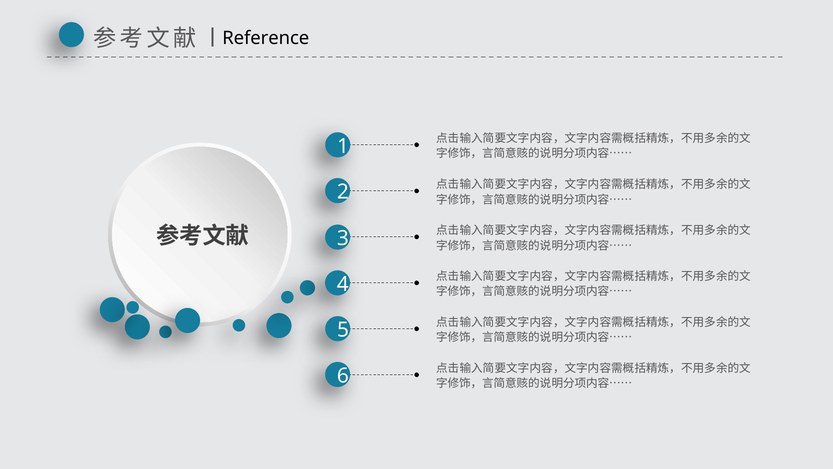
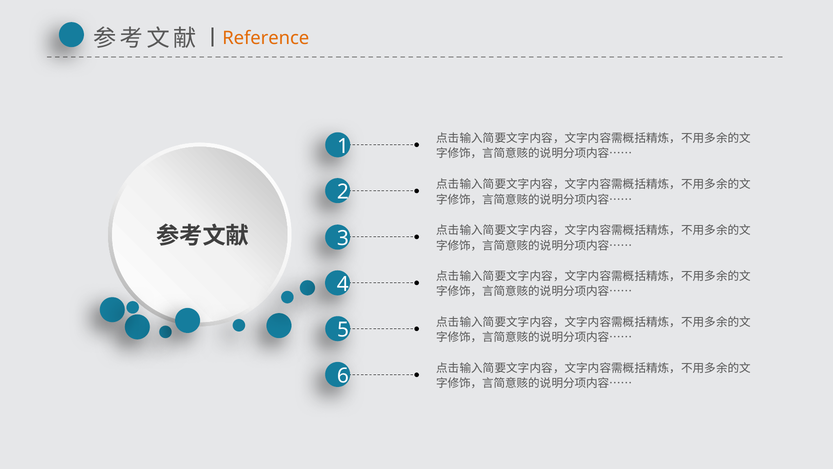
Reference colour: black -> orange (266, 38)
